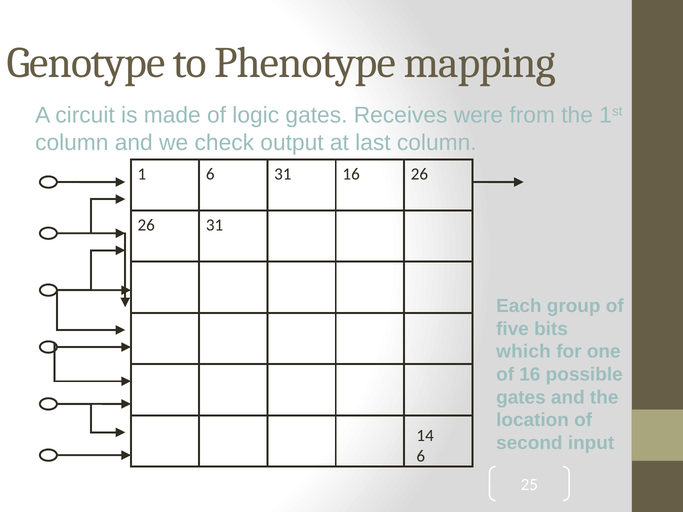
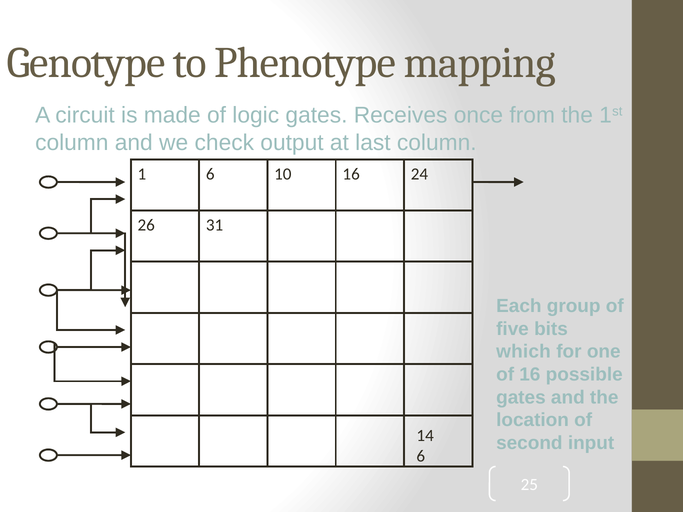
were: were -> once (478, 115)
6 31: 31 -> 10 (283, 174)
16 26: 26 -> 24 (419, 174)
